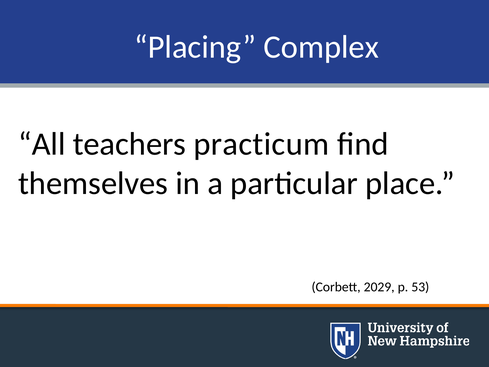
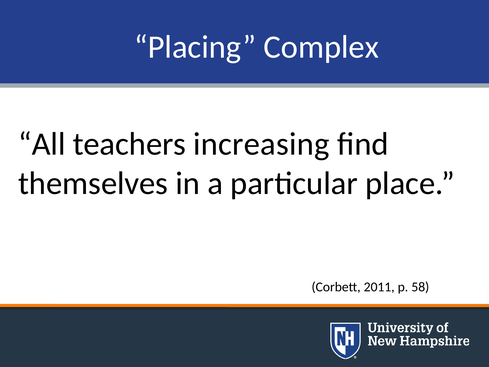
practicum: practicum -> increasing (261, 144)
2029: 2029 -> 2011 (379, 287)
53: 53 -> 58 (420, 287)
